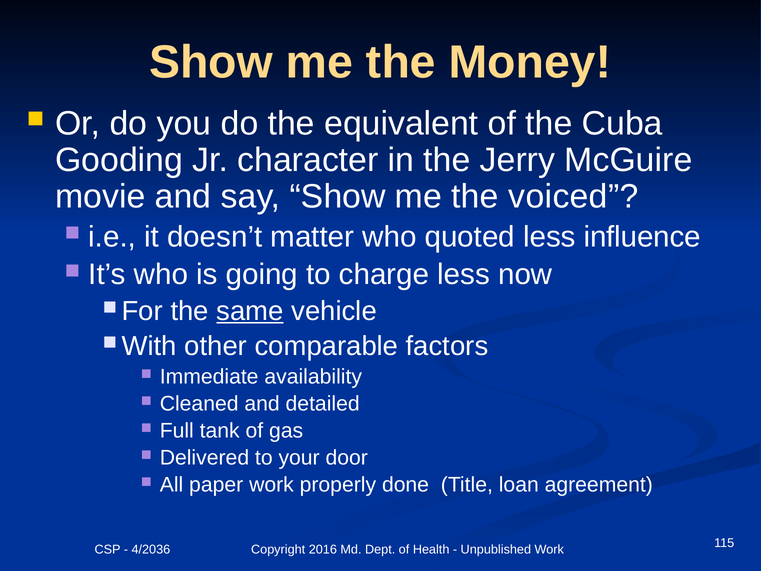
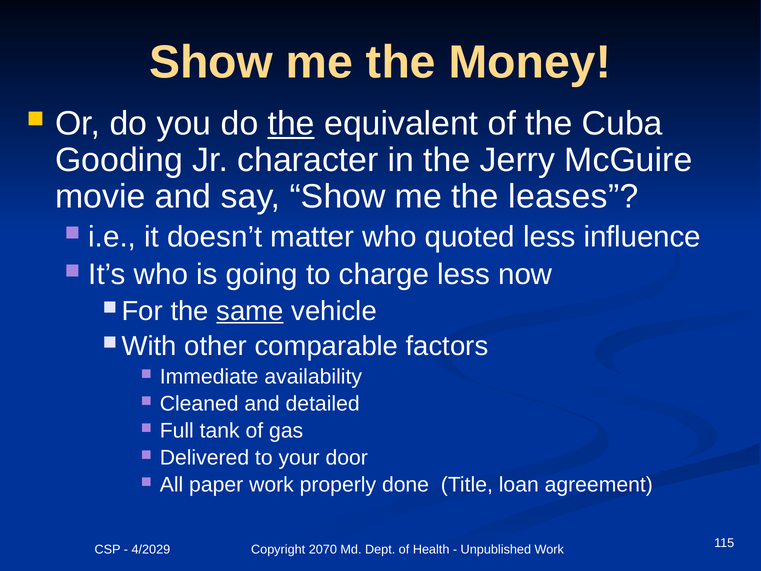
the underline: none -> present (291, 123)
voiced: voiced -> leases (573, 196)
4/2036: 4/2036 -> 4/2029 (151, 549)
2016: 2016 -> 2070 (323, 549)
